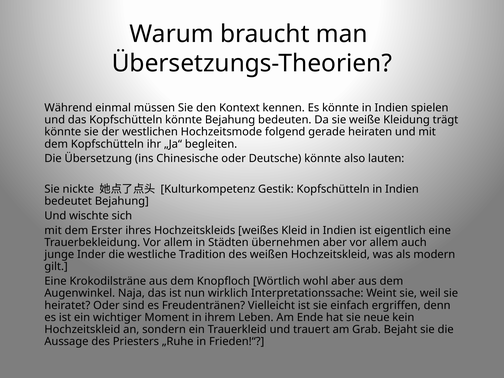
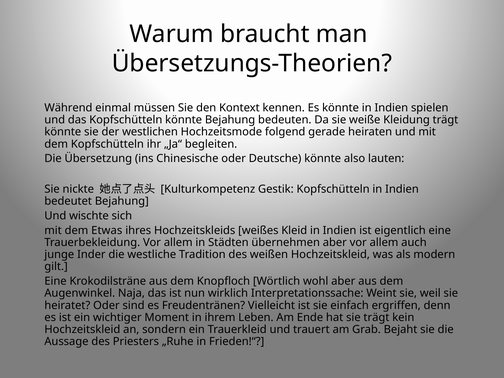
Erster: Erster -> Etwas (107, 230)
sie neue: neue -> trägt (376, 317)
